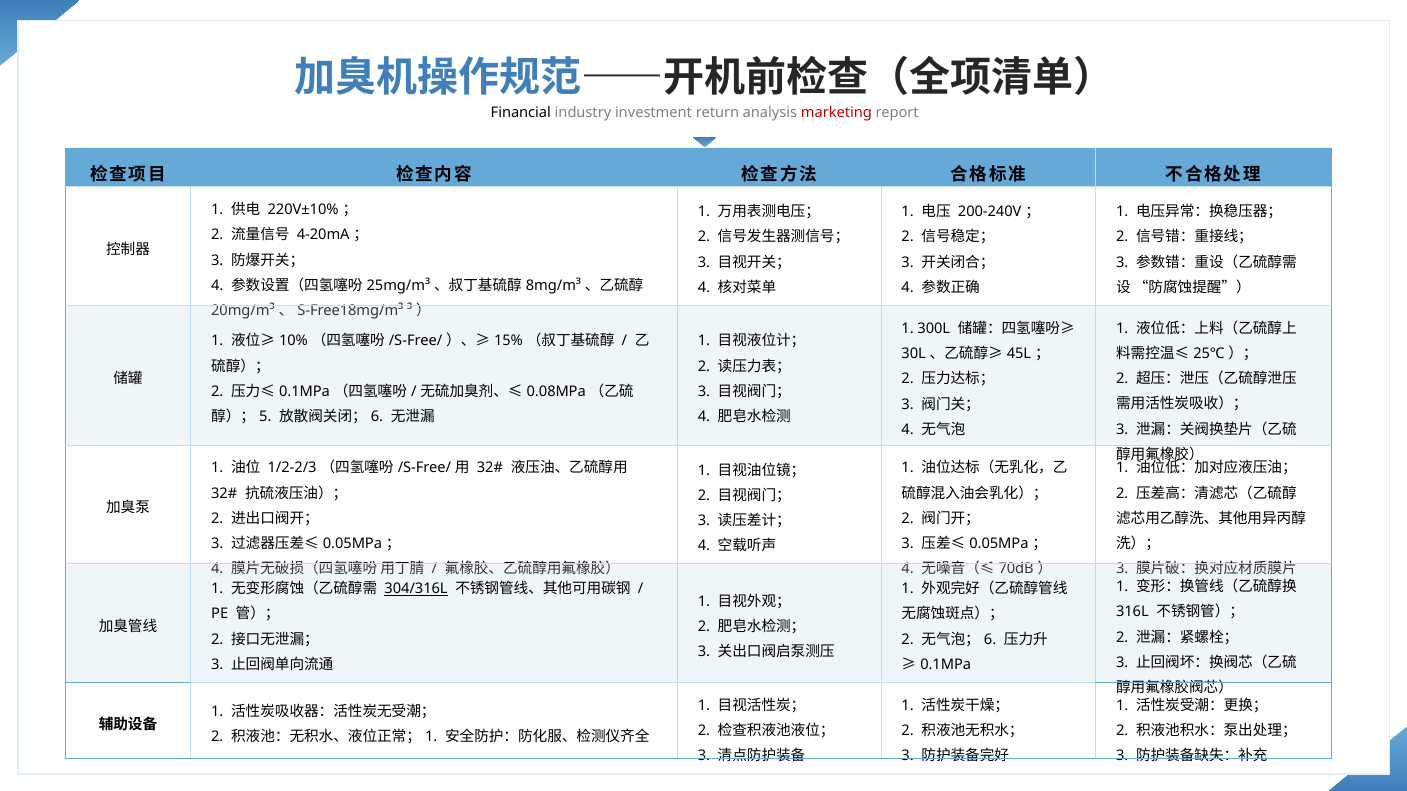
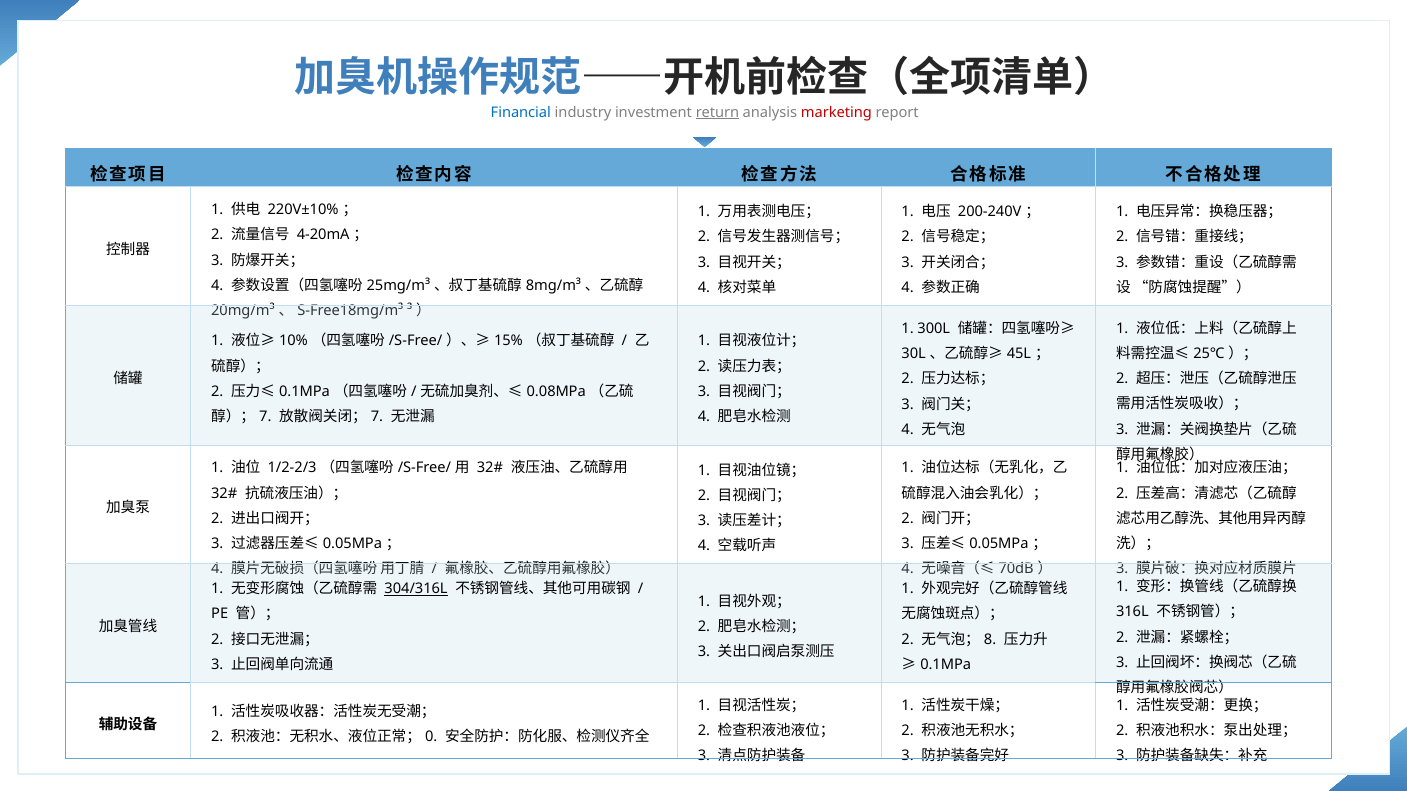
Financial colour: black -> blue (521, 113)
return underline: none -> present (717, 113)
5: 5 -> 7 (265, 417)
6: 6 -> 7 (377, 417)
6: 6 -> 8 (990, 640)
1: 1 -> 0 (431, 737)
